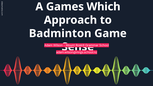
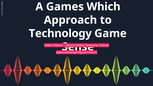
Badminton: Badminton -> Technology (60, 33)
